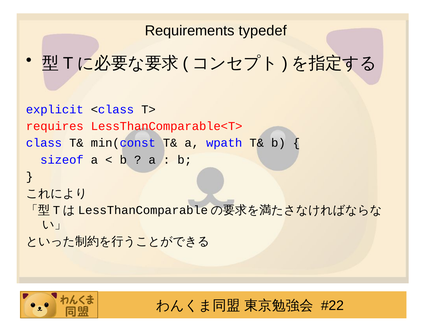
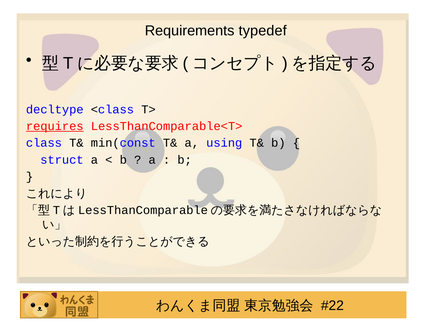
explicit: explicit -> decltype (55, 109)
requires underline: none -> present (55, 126)
wpath: wpath -> using (224, 143)
sizeof: sizeof -> struct (62, 160)
